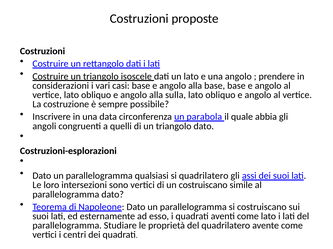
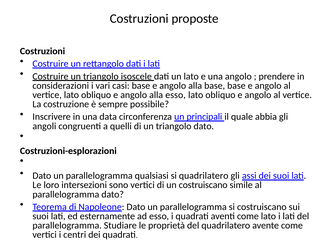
alla sulla: sulla -> esso (176, 95)
parabola: parabola -> principali (204, 117)
